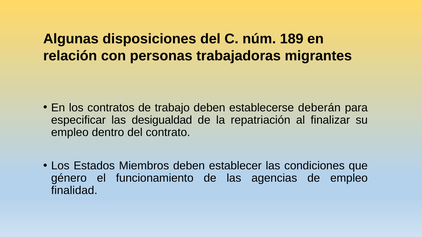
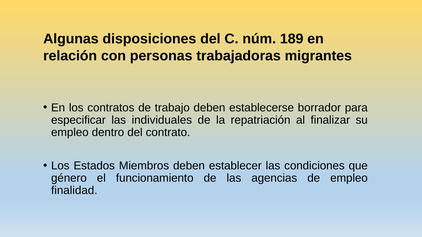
deberán: deberán -> borrador (319, 108)
desigualdad: desigualdad -> individuales (162, 120)
